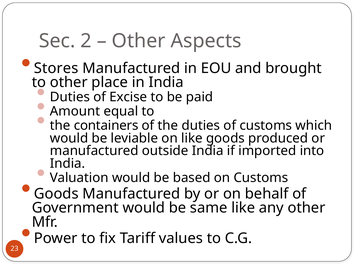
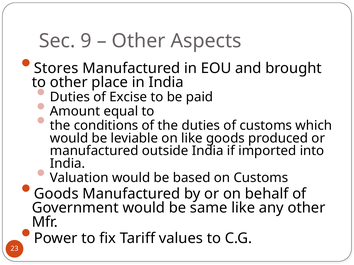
2: 2 -> 9 (86, 41)
containers: containers -> conditions (106, 126)
